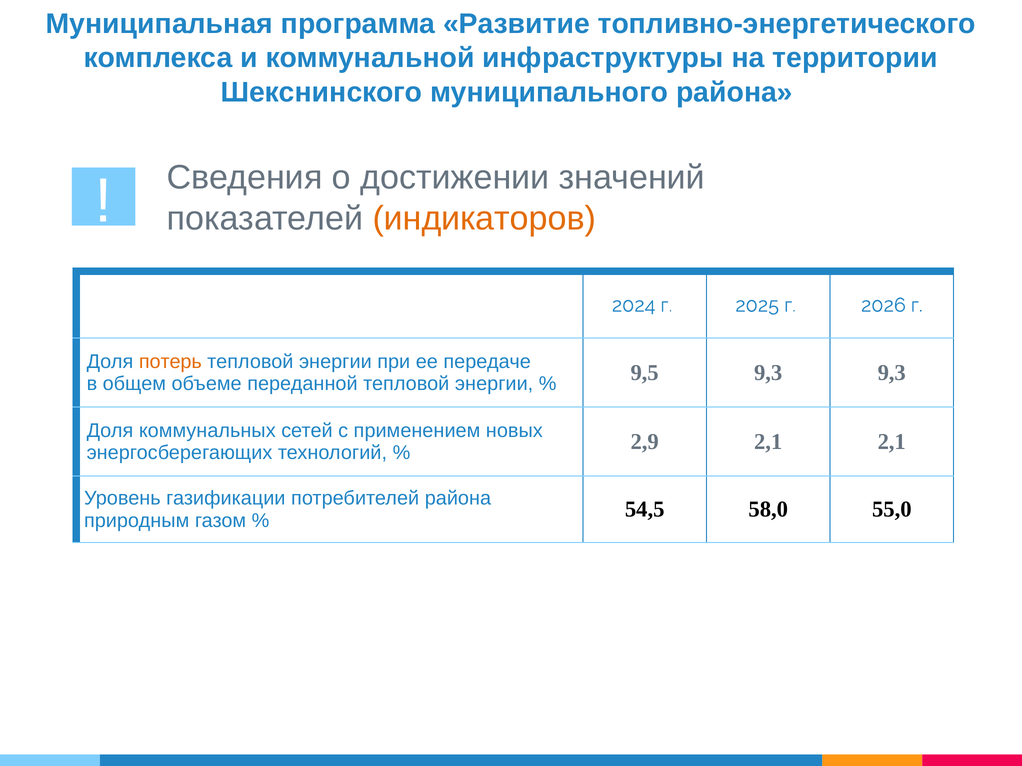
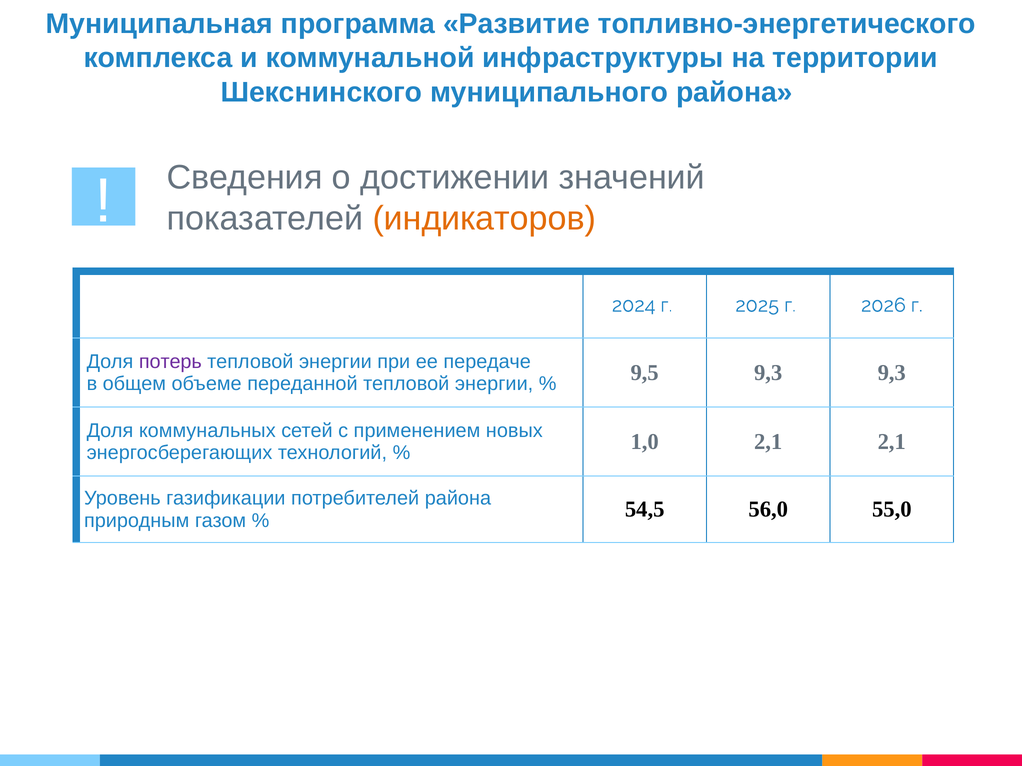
потерь colour: orange -> purple (170, 362)
2,9: 2,9 -> 1,0 (645, 442)
58,0: 58,0 -> 56,0 (768, 510)
